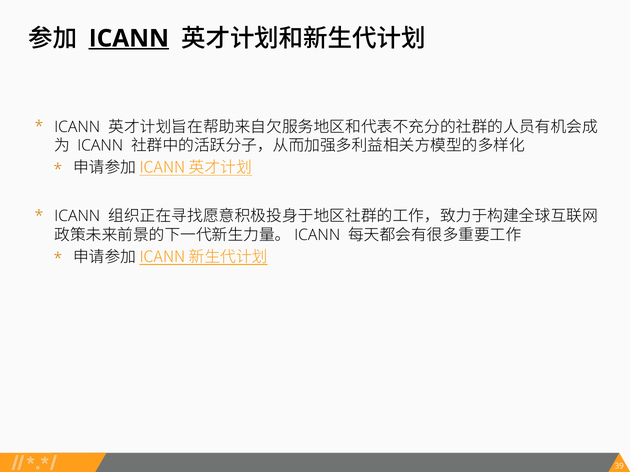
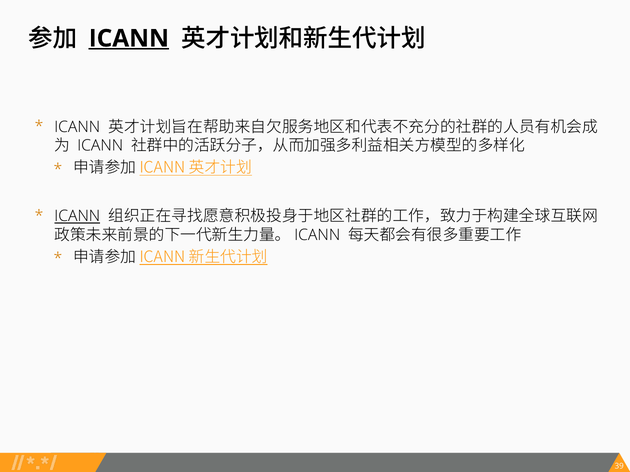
ICANN underline: none -> present (77, 217)
